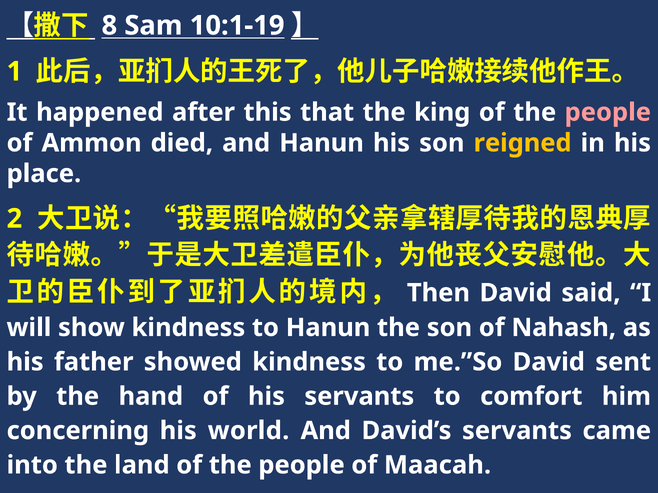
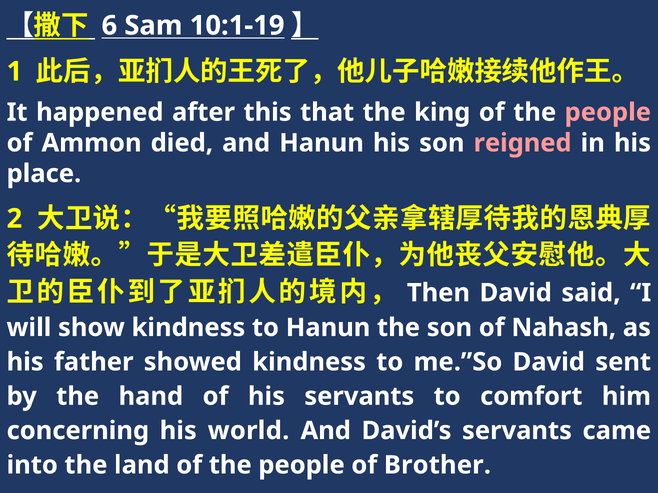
8: 8 -> 6 (109, 26)
reigned colour: yellow -> pink (523, 143)
Maacah: Maacah -> Brother (437, 466)
